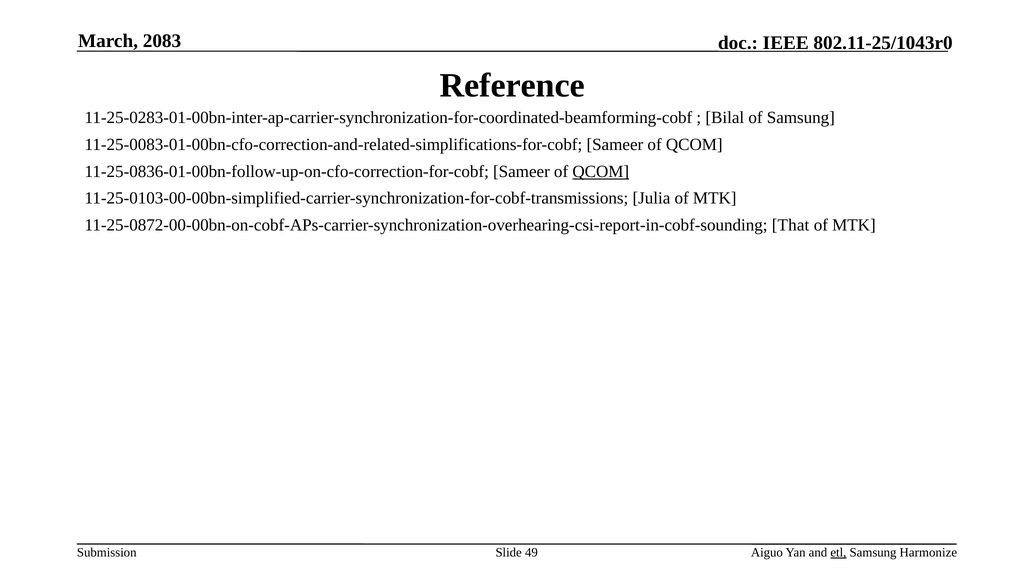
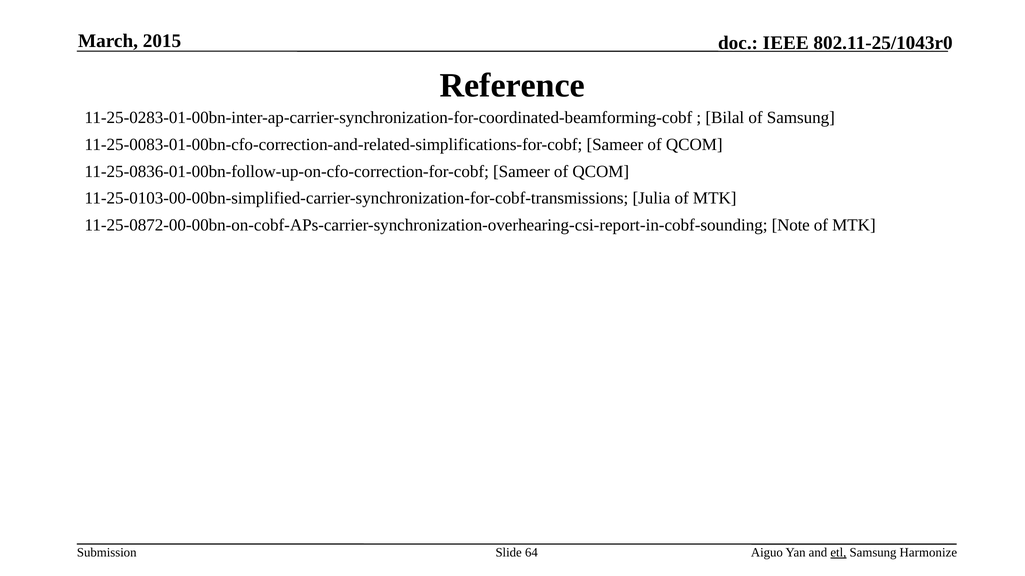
2083: 2083 -> 2015 (162, 41)
QCOM underline: present -> none (601, 172)
That: That -> Note (791, 225)
49: 49 -> 64 (531, 553)
